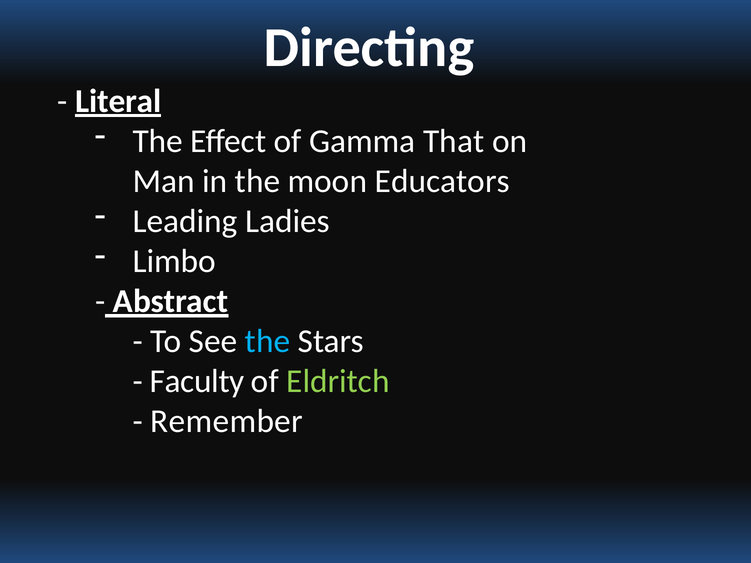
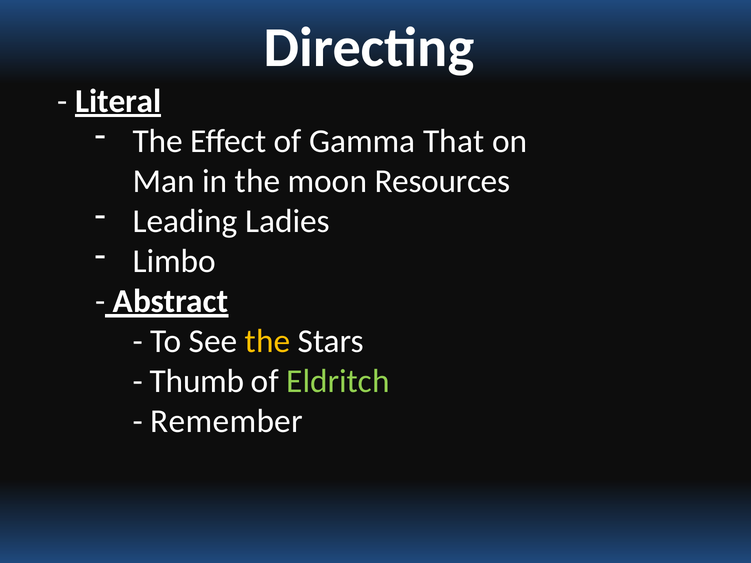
Educators: Educators -> Resources (442, 181)
the colour: light blue -> yellow (268, 342)
Faculty: Faculty -> Thumb (197, 382)
